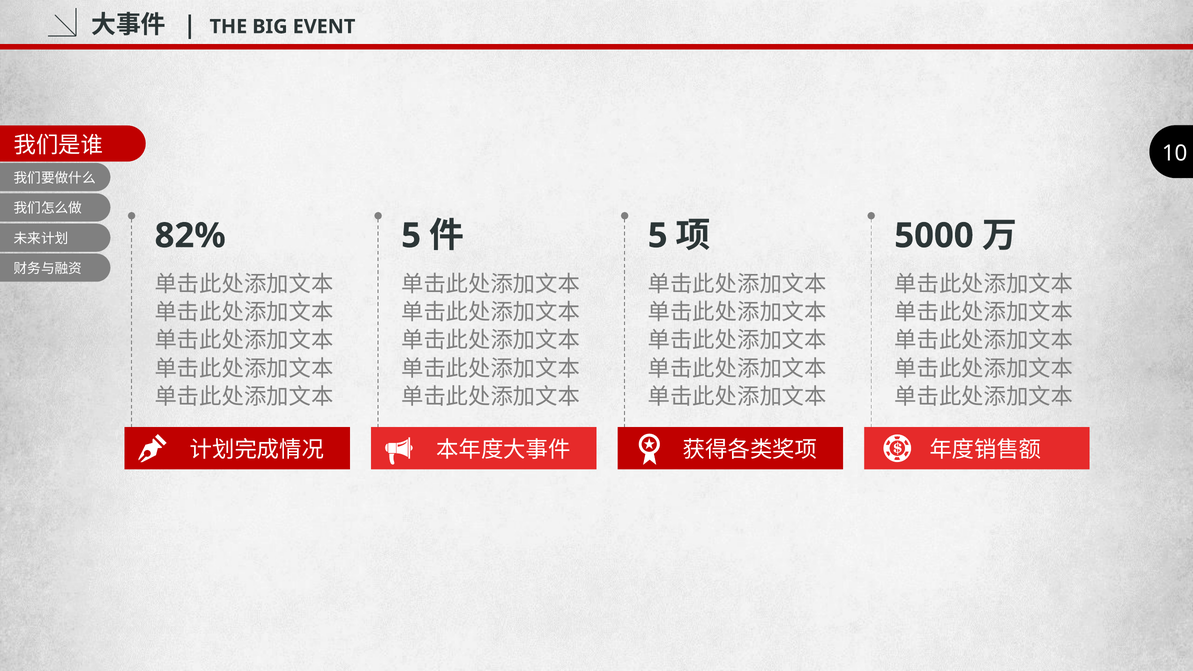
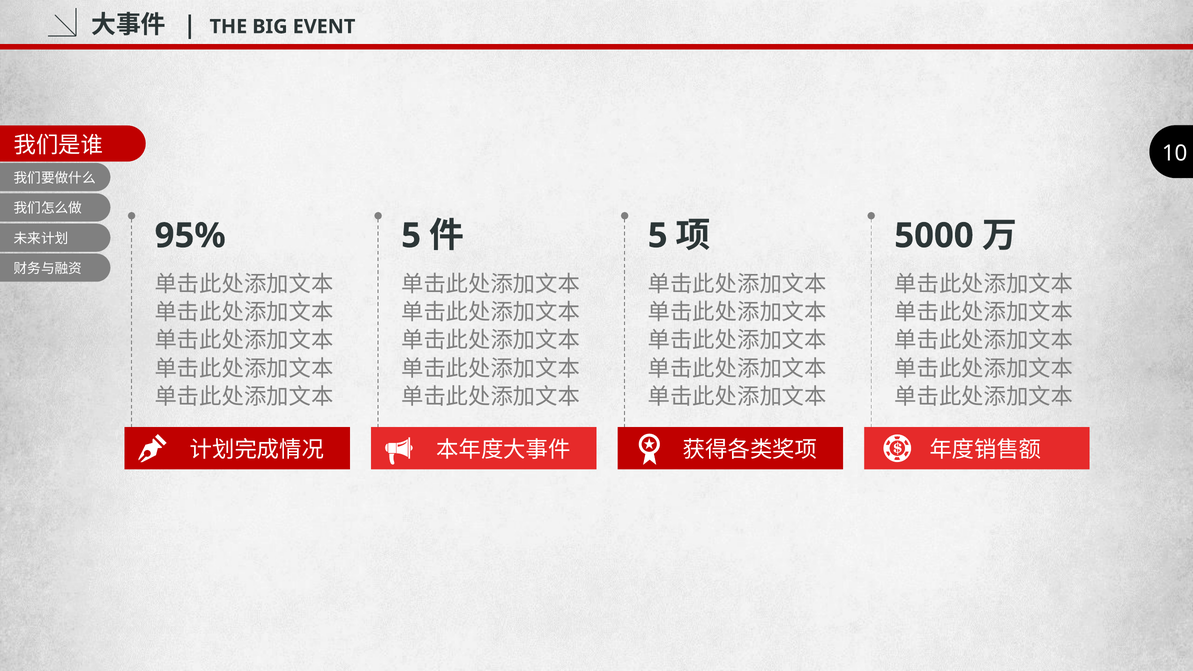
82%: 82% -> 95% (190, 236)
